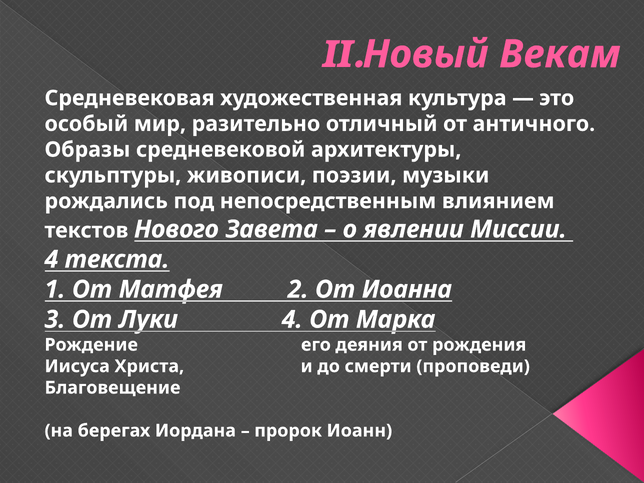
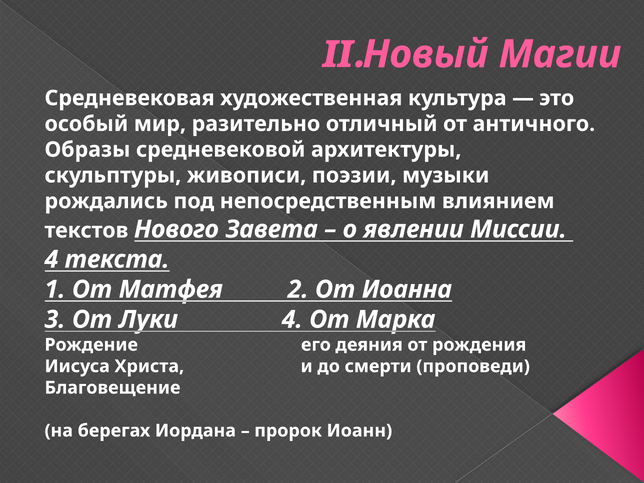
Векам: Векам -> Магии (560, 54)
